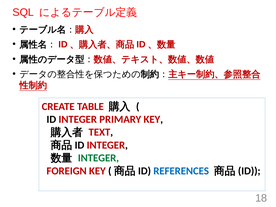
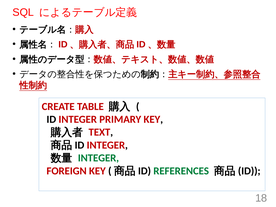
REFERENCES colour: blue -> green (181, 171)
